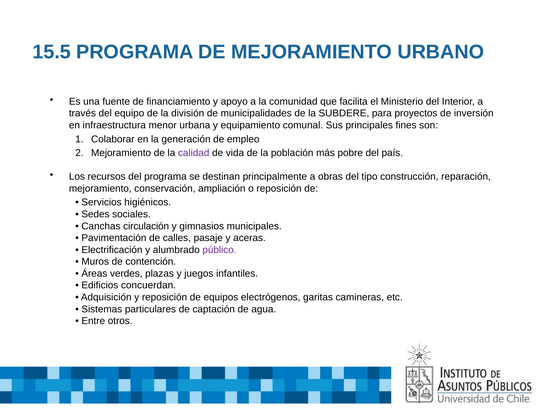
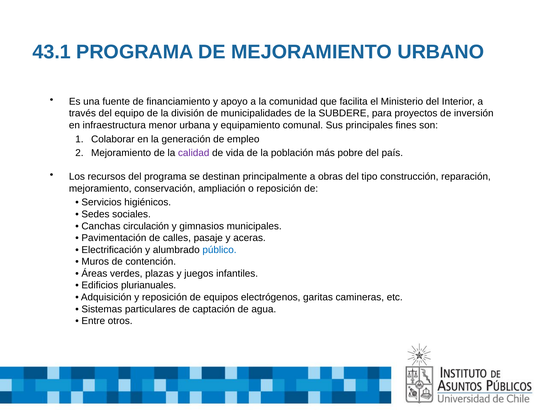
15.5: 15.5 -> 43.1 (52, 52)
público colour: purple -> blue (219, 250)
concuerdan: concuerdan -> plurianuales (149, 286)
